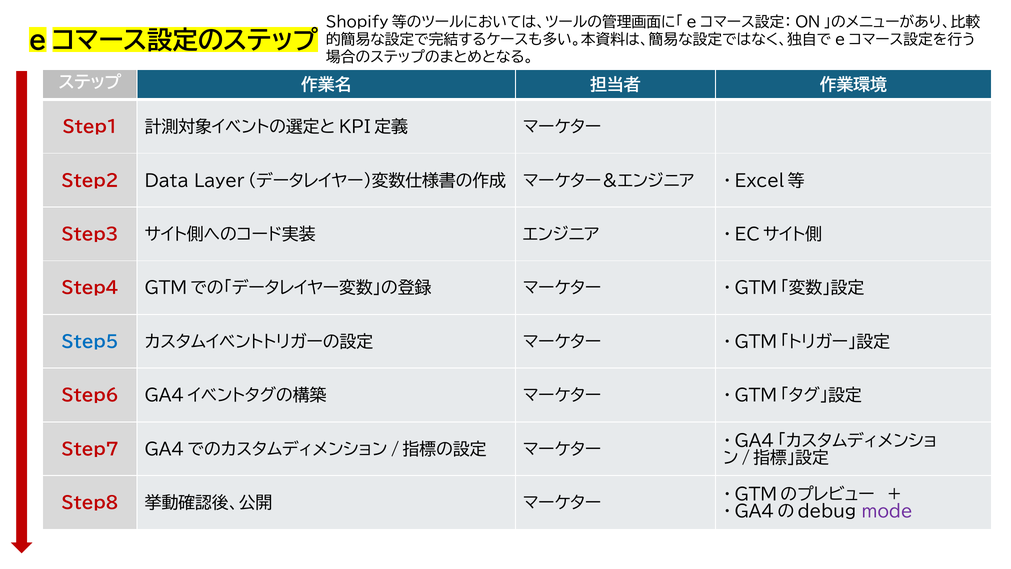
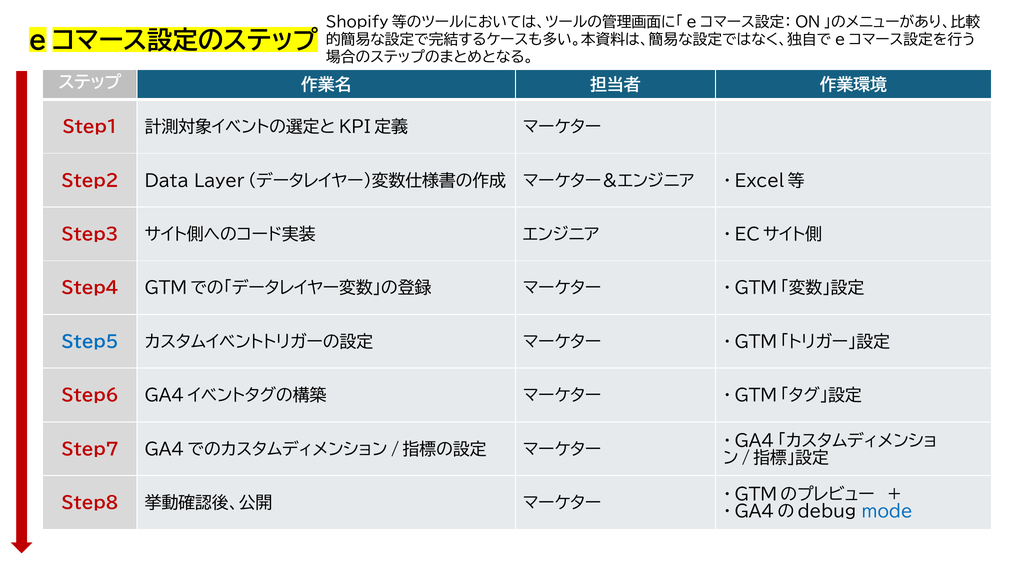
mode colour: purple -> blue (887, 511)
